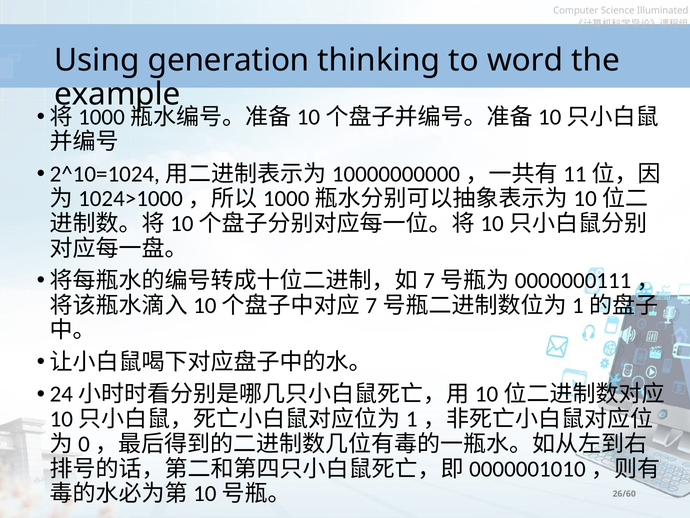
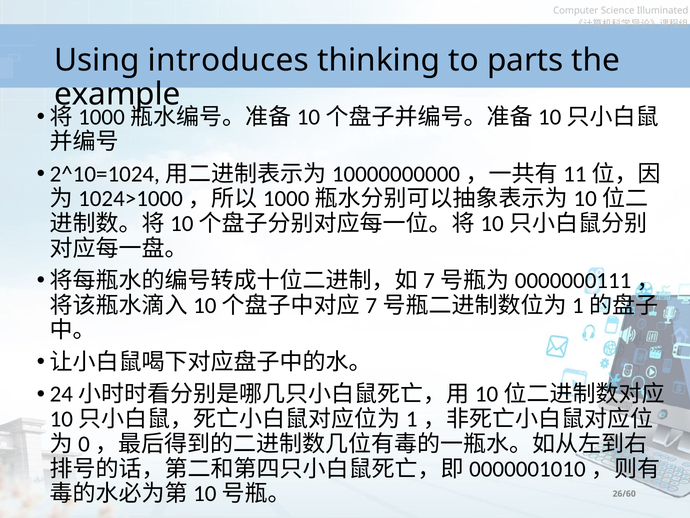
generation: generation -> introduces (228, 60)
word: word -> parts (525, 60)
